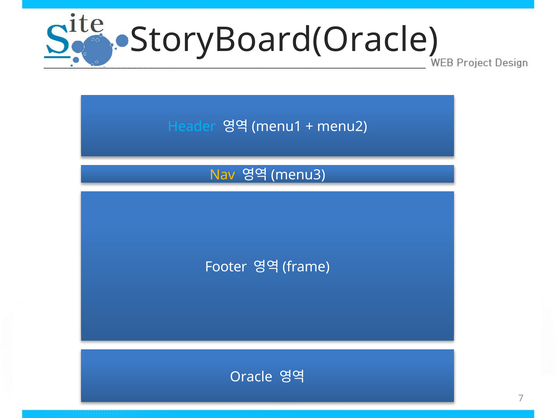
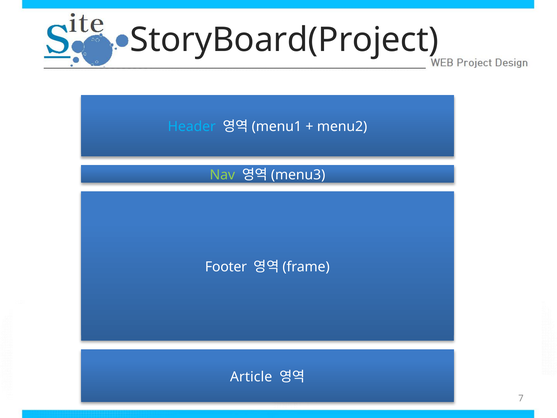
StoryBoard(Oracle: StoryBoard(Oracle -> StoryBoard(Project (284, 40)
Nav colour: yellow -> light green (222, 175)
Oracle: Oracle -> Article (251, 377)
